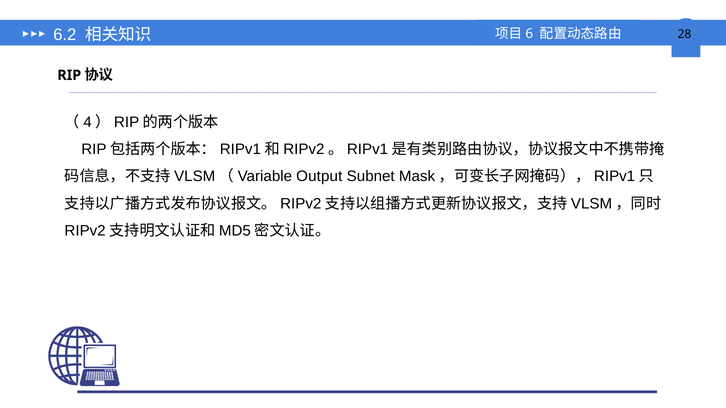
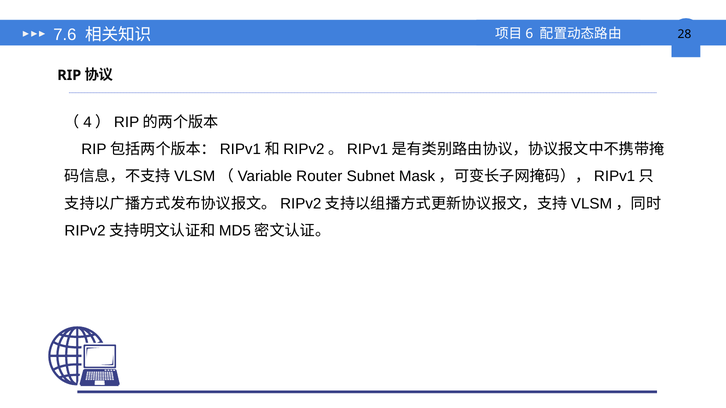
6.2: 6.2 -> 7.6 (65, 35)
Output: Output -> Router (319, 177)
